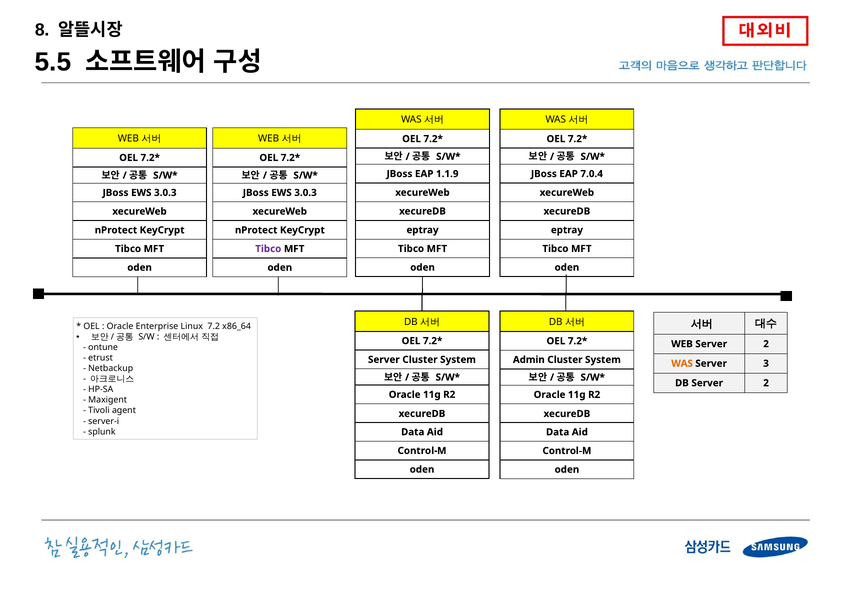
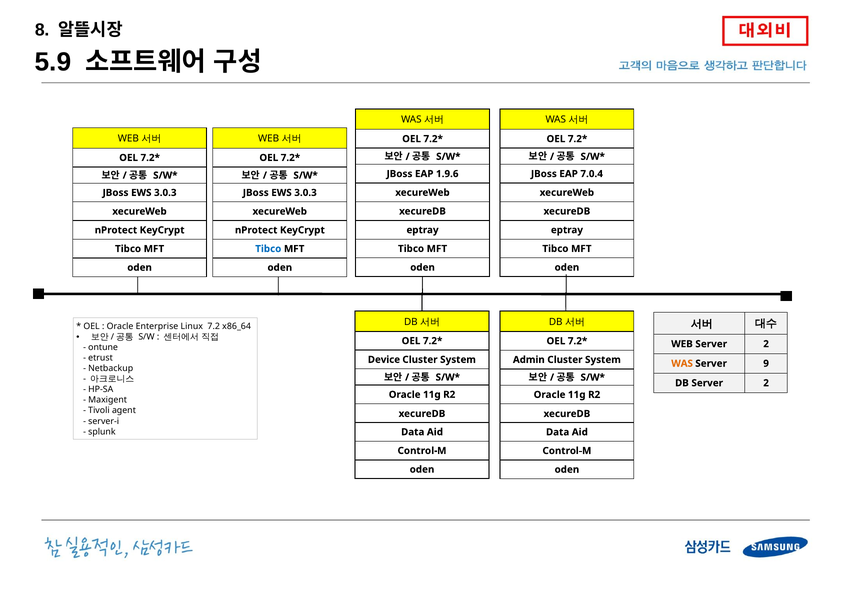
5.5: 5.5 -> 5.9 (53, 62)
1.1.9: 1.1.9 -> 1.9.6 (447, 174)
Tibco colour: purple -> blue (268, 249)
Server: Server -> Device (384, 360)
3: 3 -> 9 (766, 363)
